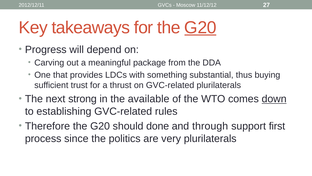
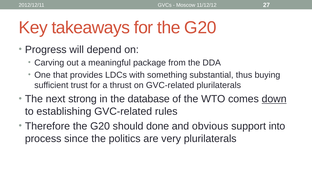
G20 underline: present -> none (200, 28)
available: available -> database (149, 99)
through: through -> obvious (210, 126)
first: first -> into (277, 126)
